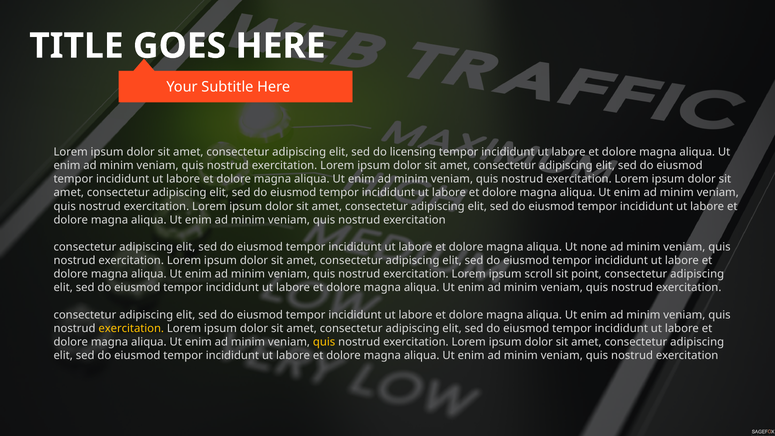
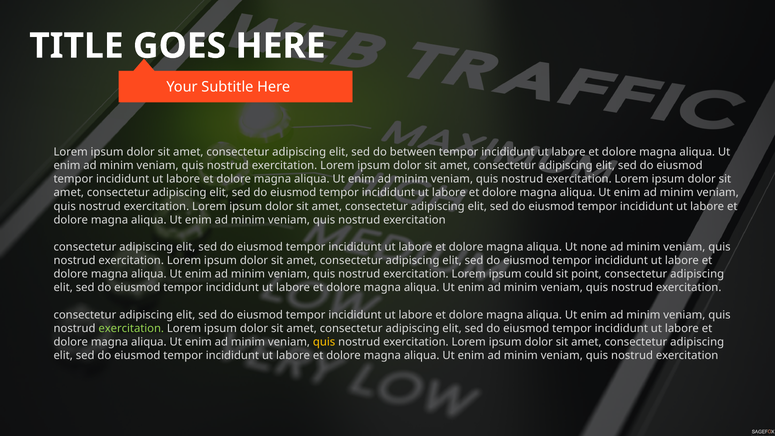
licensing: licensing -> between (413, 152)
scroll: scroll -> could (539, 274)
exercitation colour: yellow -> light green (131, 328)
